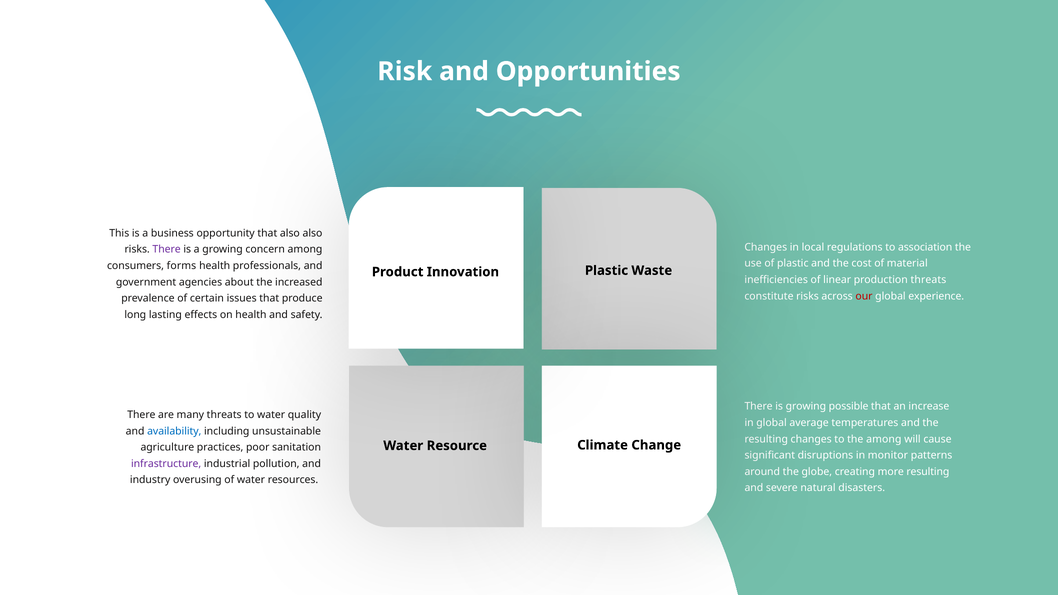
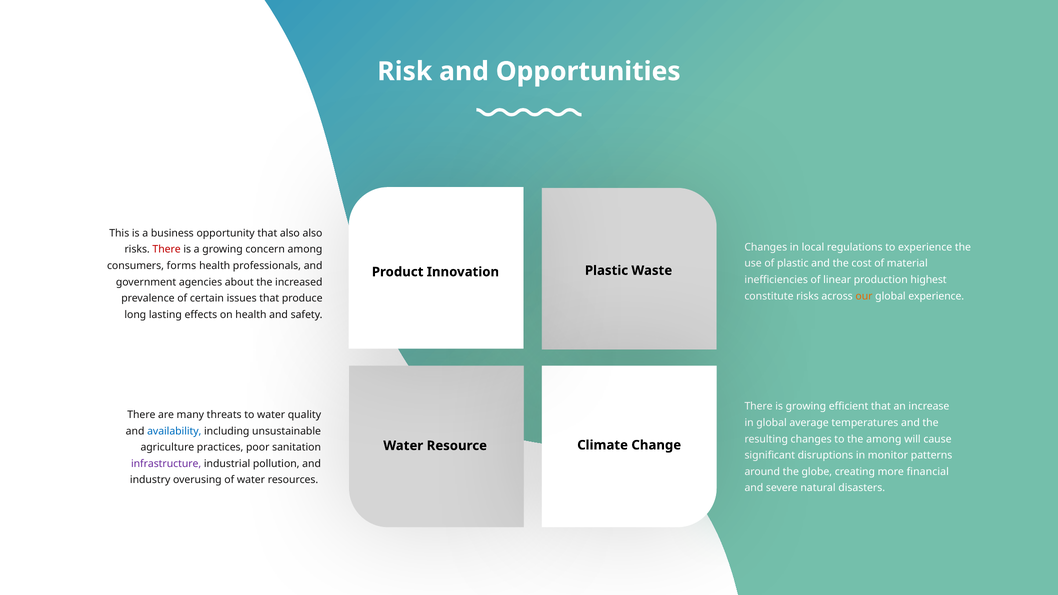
to association: association -> experience (925, 247)
There colour: purple -> red (167, 249)
production threats: threats -> highest (929, 280)
our colour: red -> orange (864, 296)
possible: possible -> efficient (849, 407)
more resulting: resulting -> financial (928, 472)
